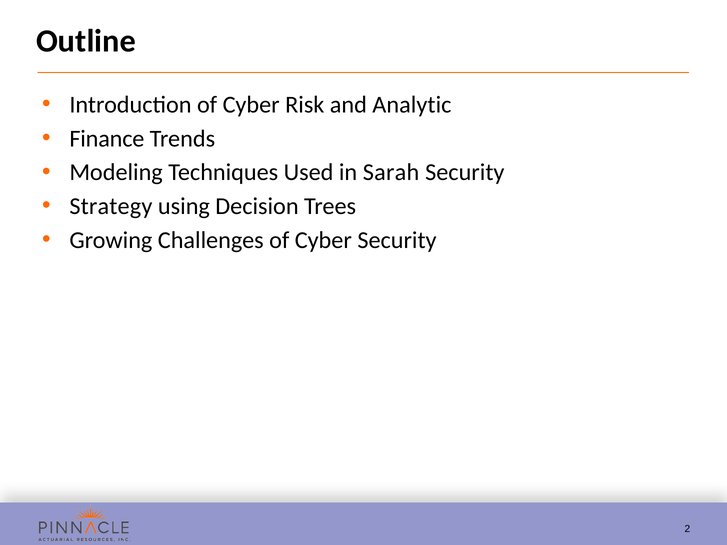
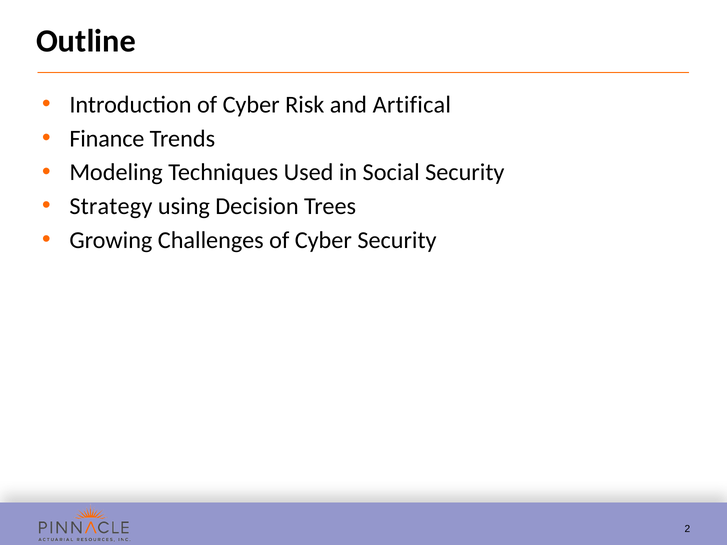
Analytic: Analytic -> Artifical (412, 105)
Sarah: Sarah -> Social (391, 173)
